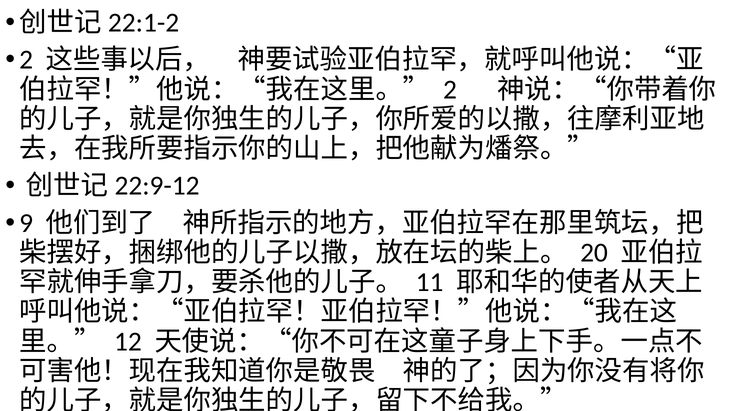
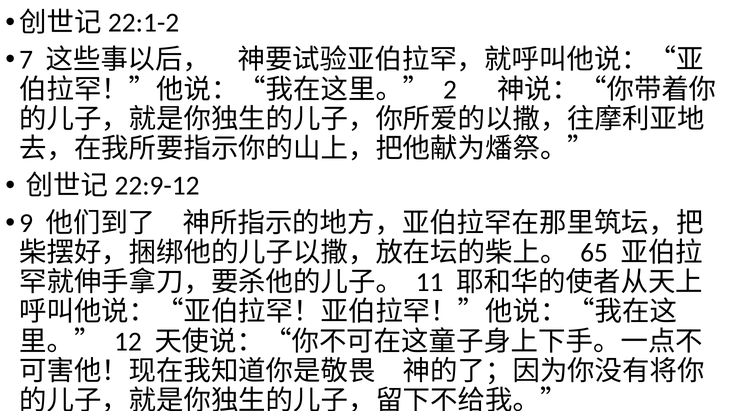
2: 2 -> 7 (26, 60)
20: 20 -> 65 (594, 253)
